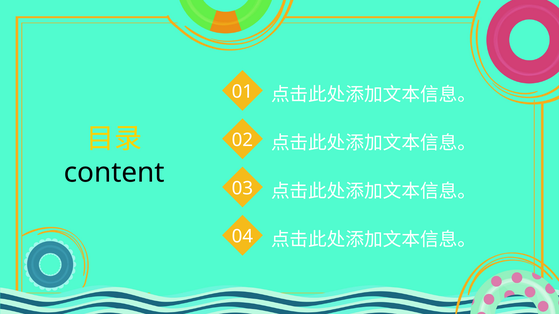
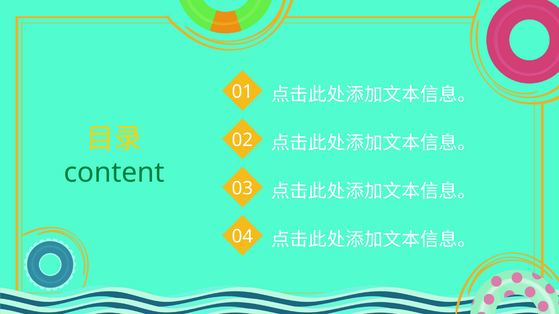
content colour: black -> green (114, 173)
